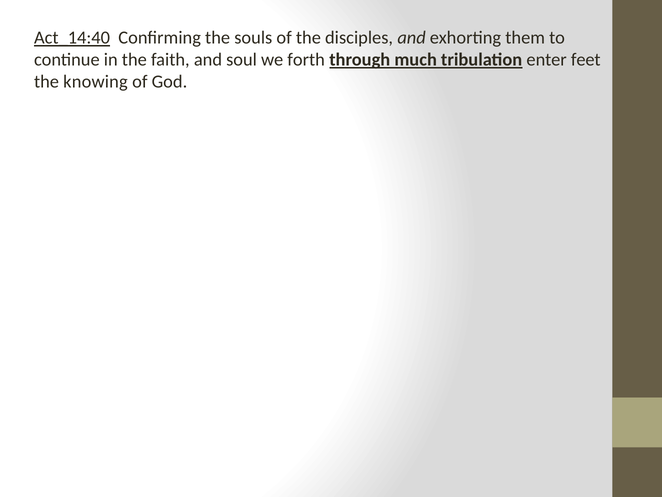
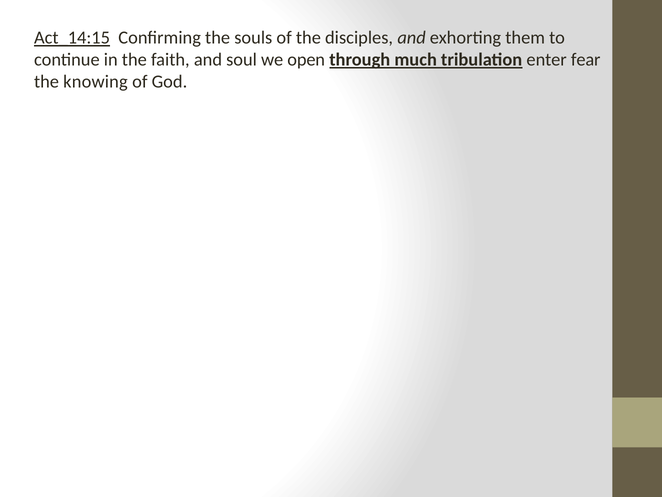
Act_14:40: Act_14:40 -> Act_14:15 (72, 38)
forth: forth -> open (306, 60)
feet: feet -> fear (586, 60)
